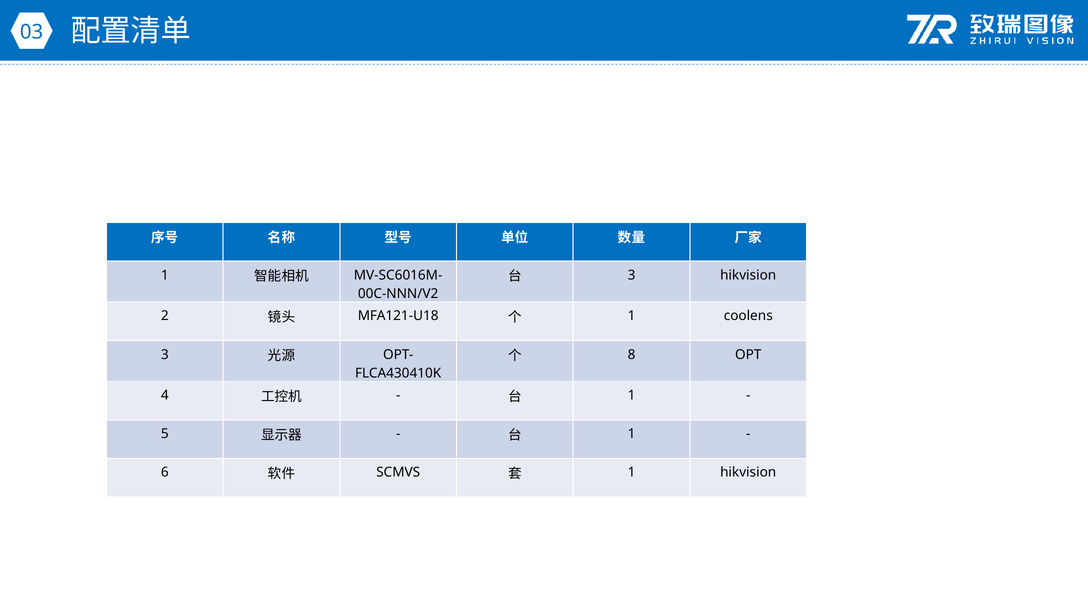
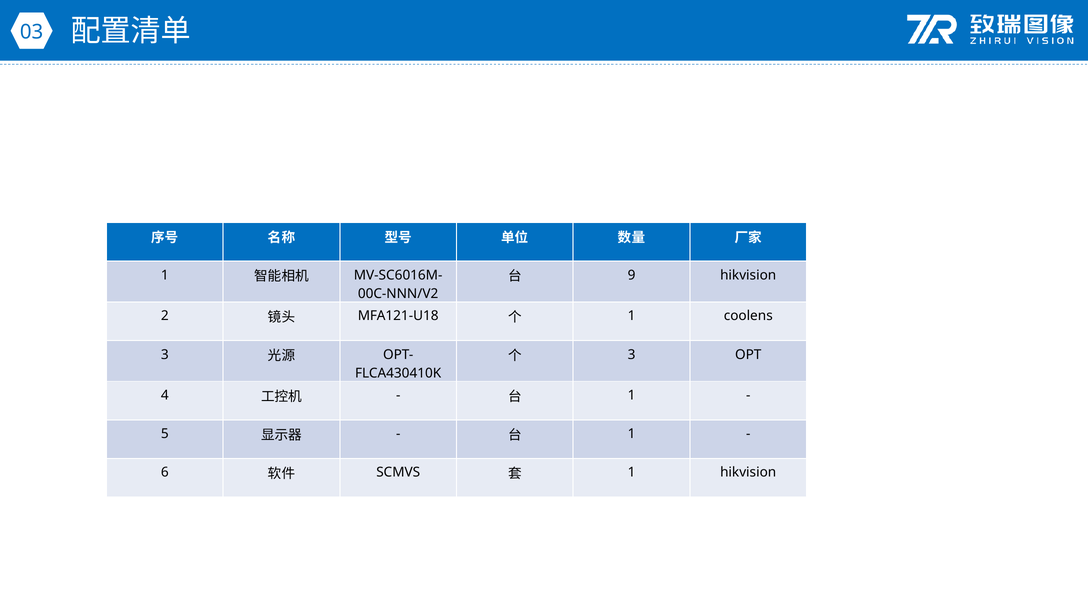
3: 3 -> 9 (632, 275)
8: 8 -> 3 (632, 355)
